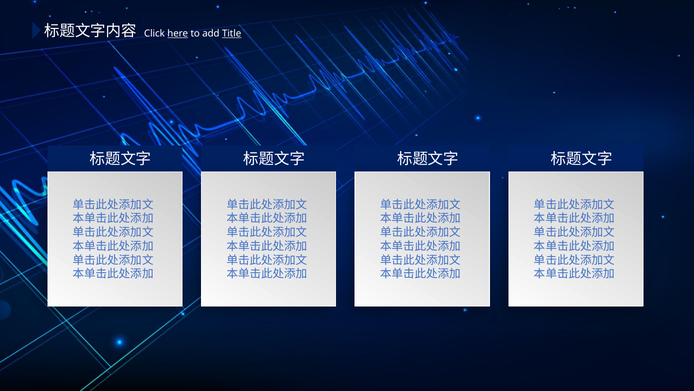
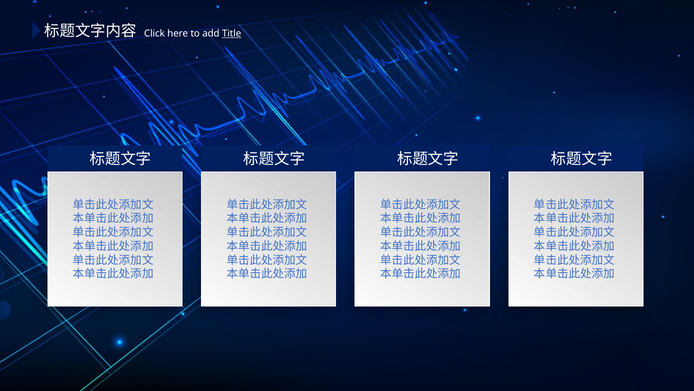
here underline: present -> none (178, 33)
